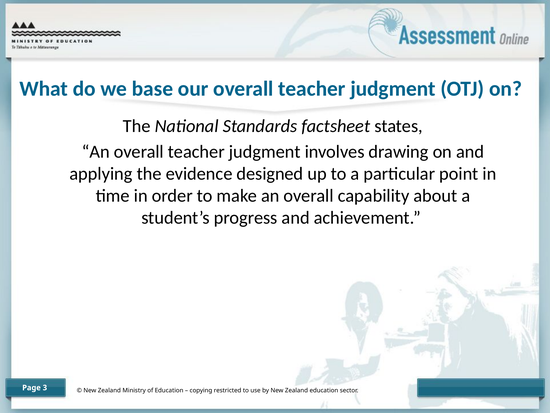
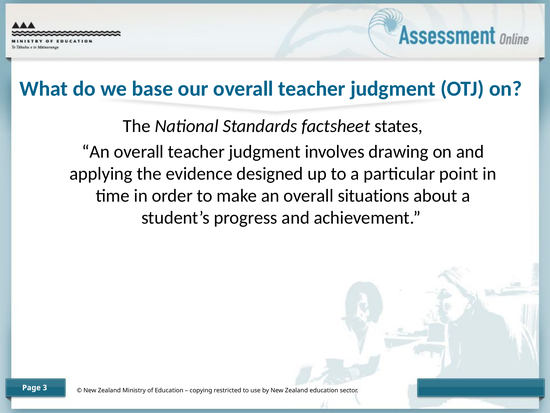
capability: capability -> situations (374, 196)
